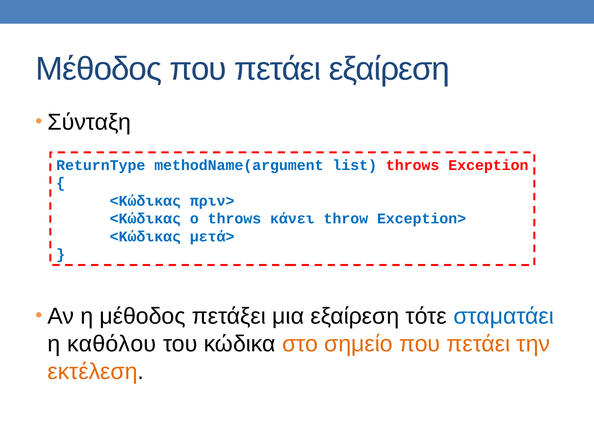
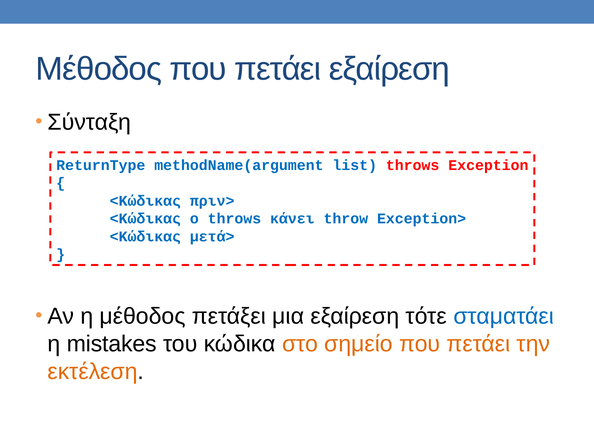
καθόλου: καθόλου -> mistakes (112, 344)
